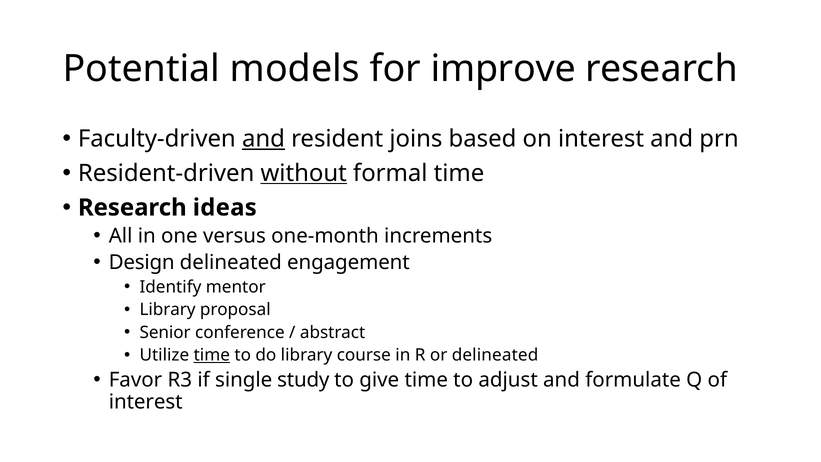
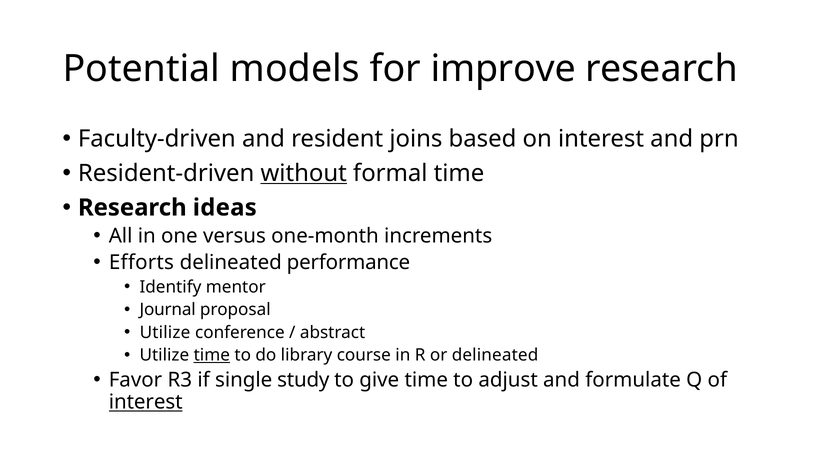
and underline: present -> none (264, 139)
Design: Design -> Efforts (141, 262)
engagement: engagement -> performance (348, 262)
Library: Library -> Journal (168, 310)
Senior: Senior -> Utilize (165, 332)
interest underline: none -> present (146, 402)
